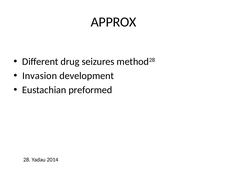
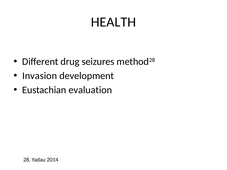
APPROX: APPROX -> HEALTH (113, 22)
preformed: preformed -> evaluation (90, 90)
